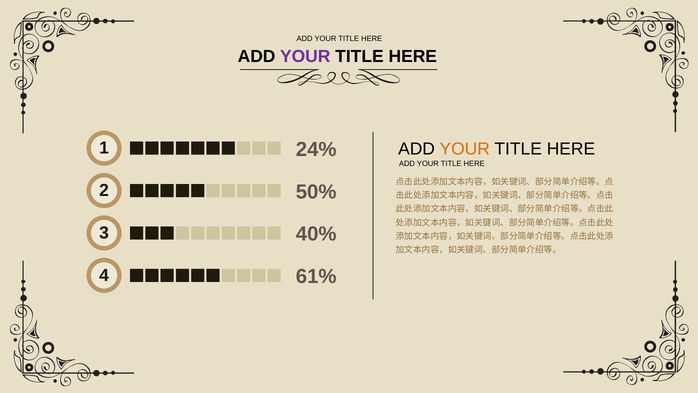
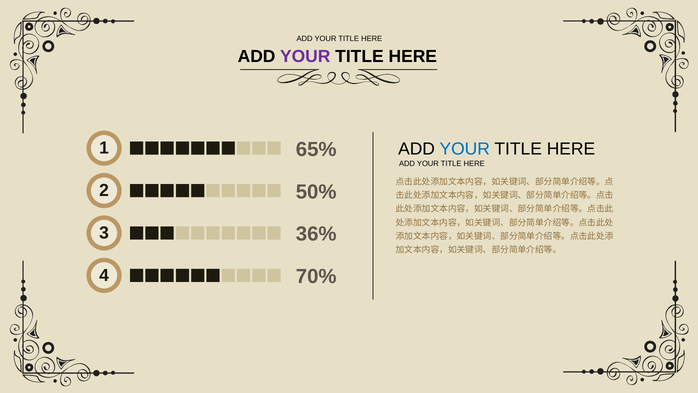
24%: 24% -> 65% (316, 149)
YOUR colour: orange -> blue (465, 149)
40%: 40% -> 36% (316, 234)
61%: 61% -> 70% (316, 276)
